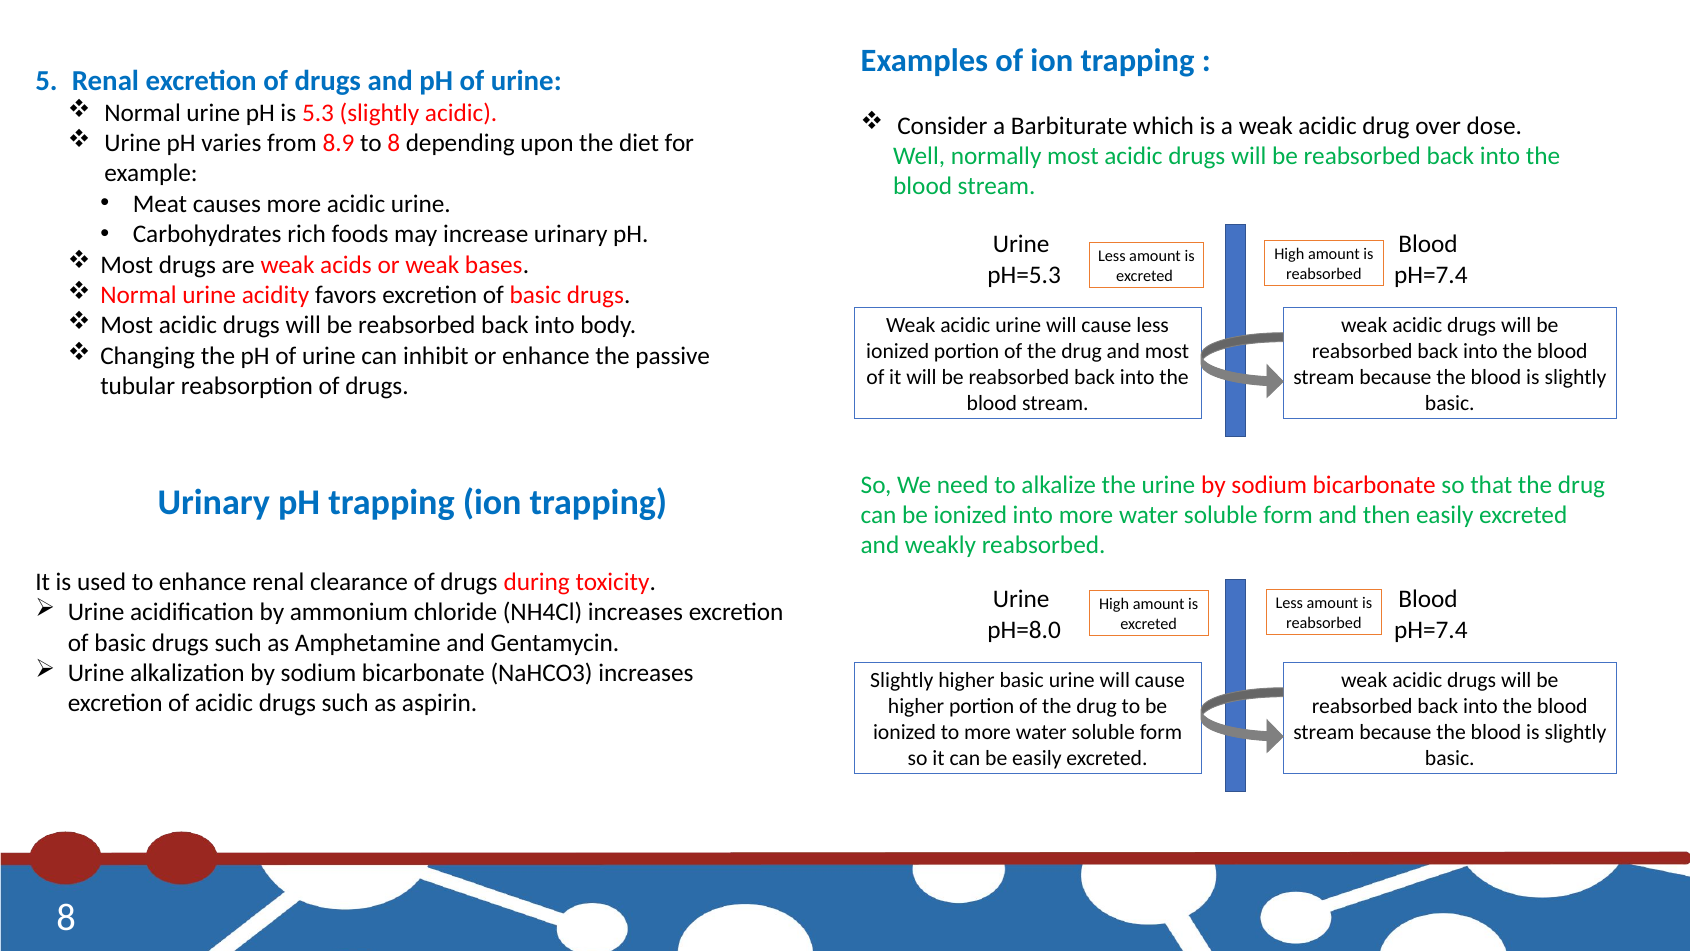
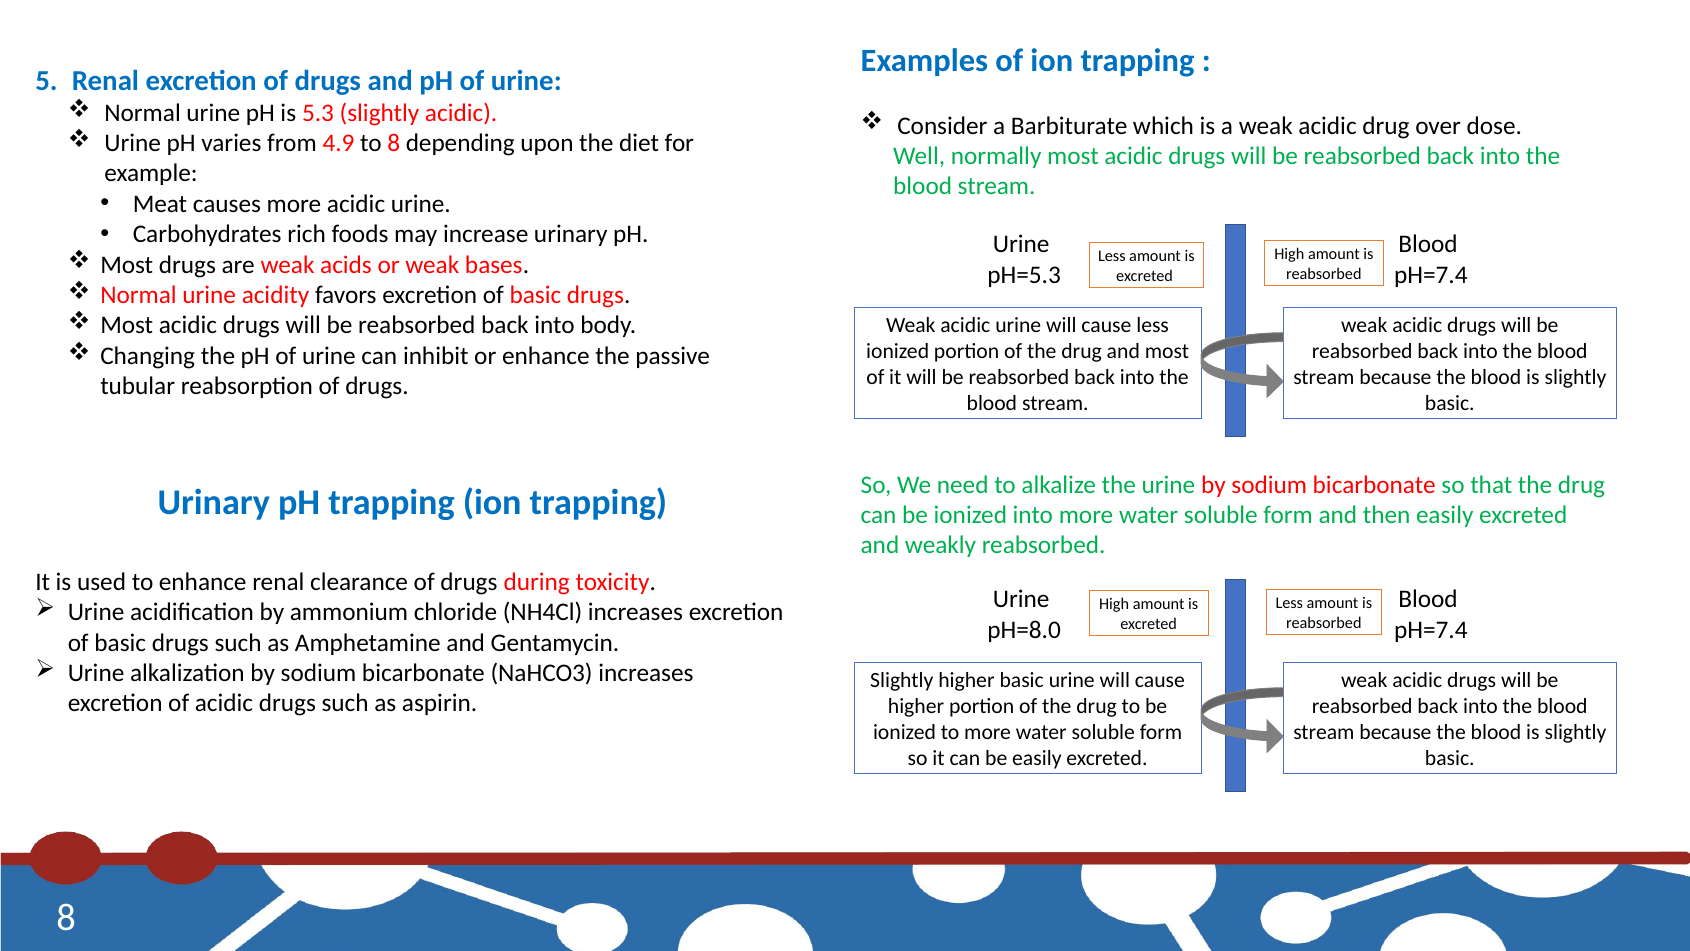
8.9: 8.9 -> 4.9 (338, 143)
